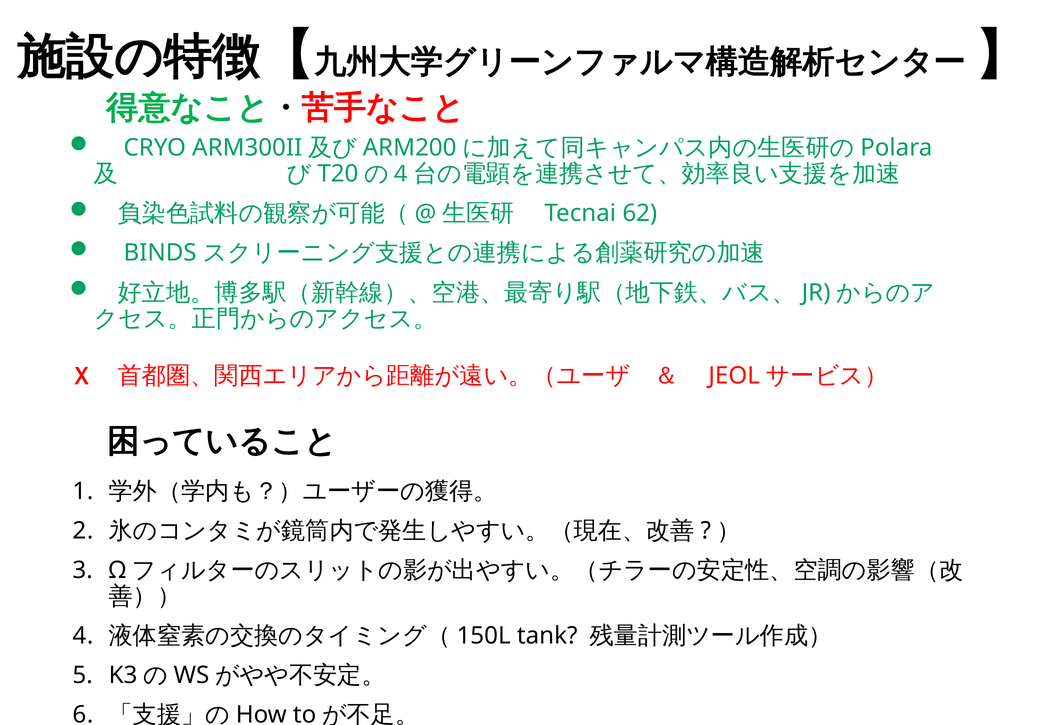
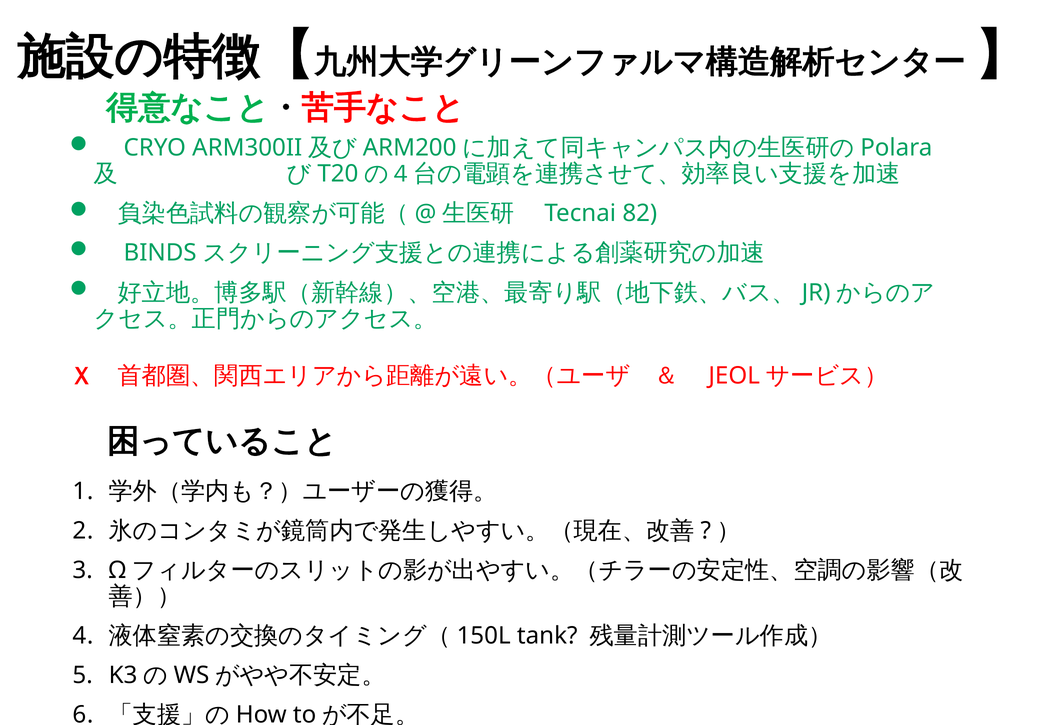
62: 62 -> 82 (640, 213)
